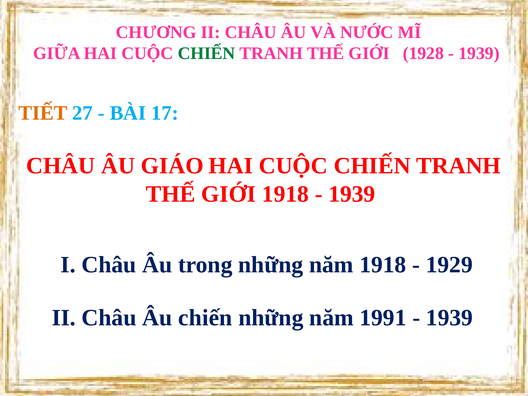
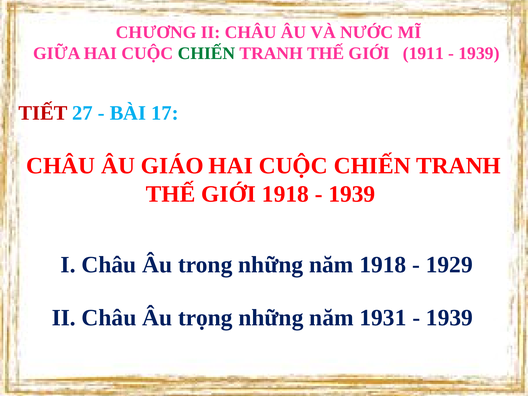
1928: 1928 -> 1911 (423, 54)
TIẾT colour: orange -> red (43, 113)
Âu chiến: chiến -> trọng (205, 318)
1991: 1991 -> 1931 (383, 318)
